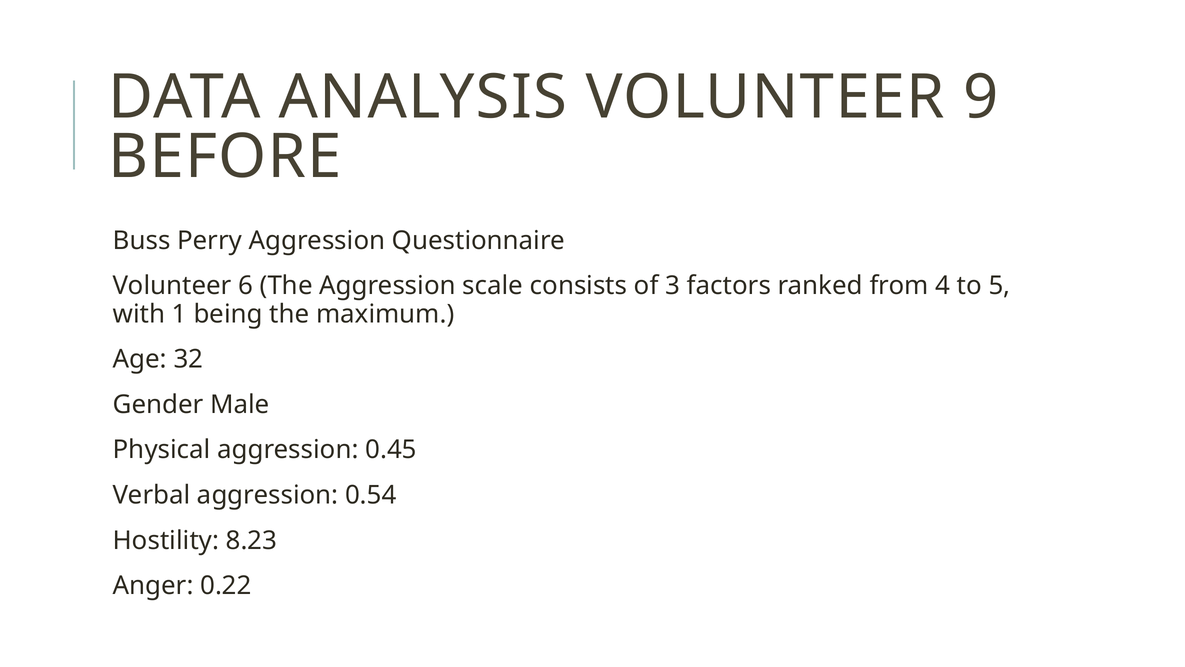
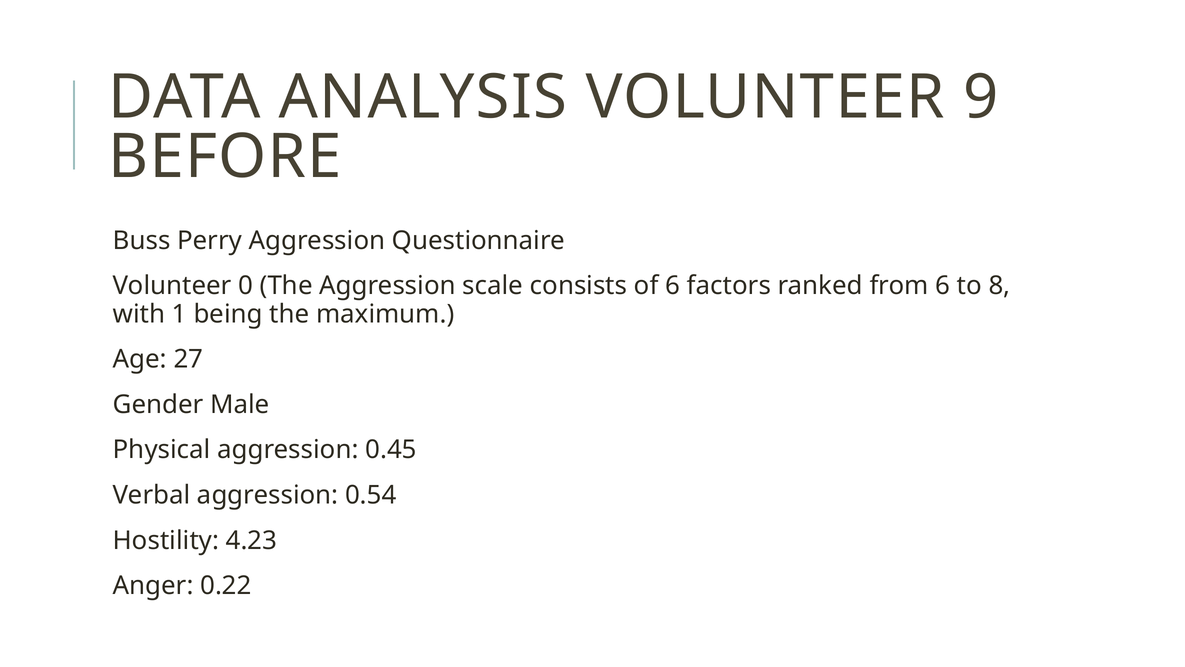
6: 6 -> 0 (246, 286)
of 3: 3 -> 6 (673, 286)
from 4: 4 -> 6 (943, 286)
5: 5 -> 8 (999, 286)
32: 32 -> 27 (188, 359)
8.23: 8.23 -> 4.23 (251, 540)
